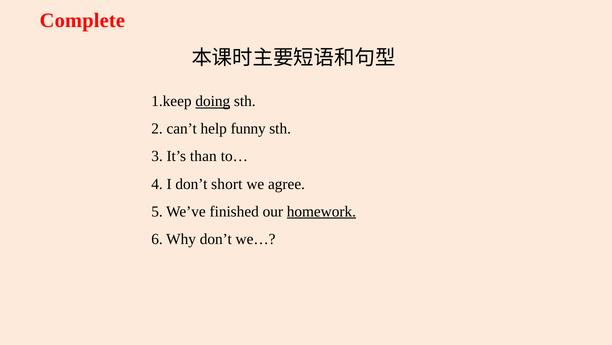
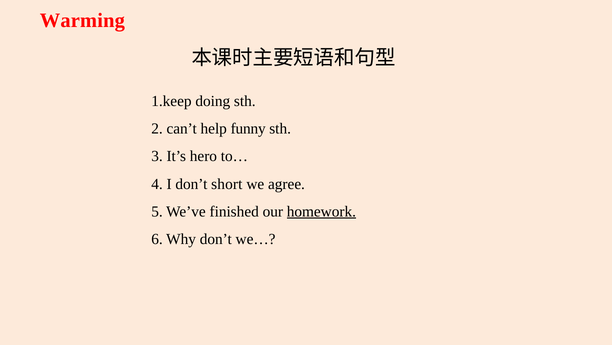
Complete: Complete -> Warming (82, 20)
doing underline: present -> none (213, 101)
than: than -> hero (203, 156)
